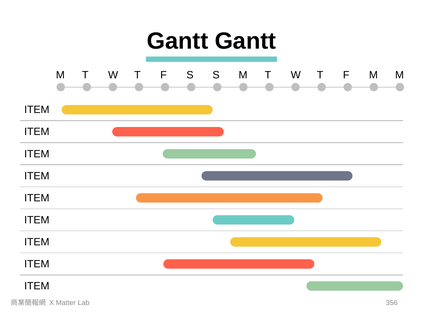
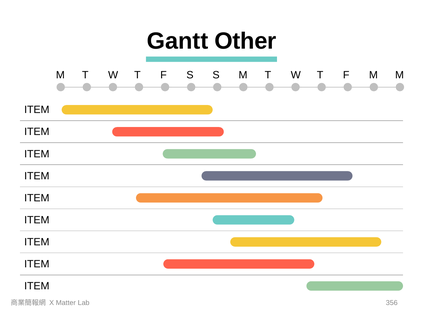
Gantt Gantt: Gantt -> Other (245, 41)
